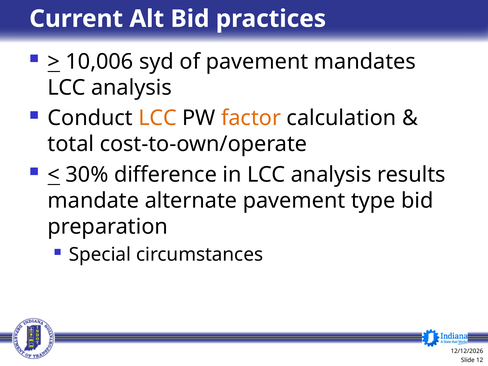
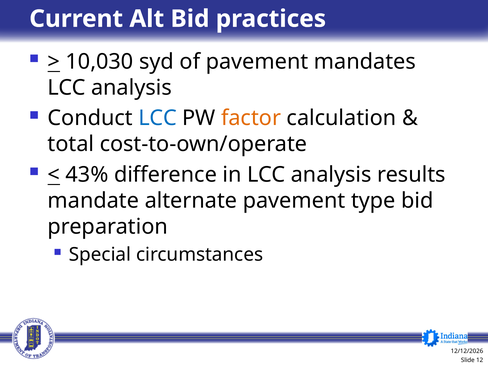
10,006: 10,006 -> 10,030 (99, 62)
LCC colour: orange -> blue (158, 118)
30%: 30% -> 43% (87, 175)
